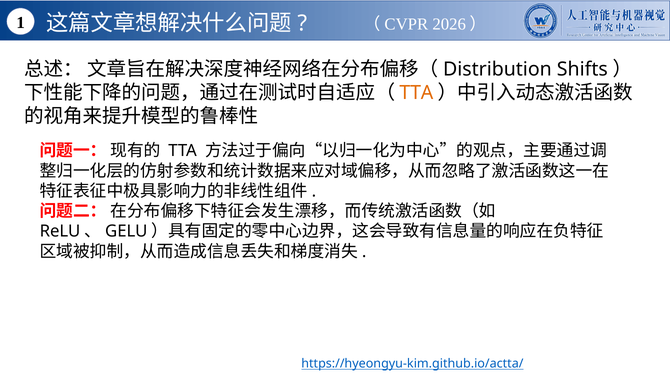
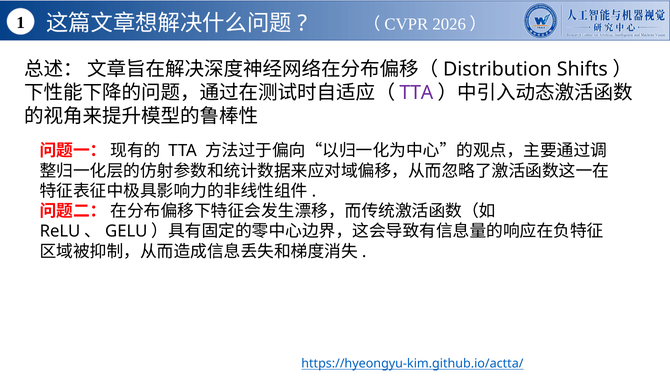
TTA colour: orange -> purple (416, 93)
